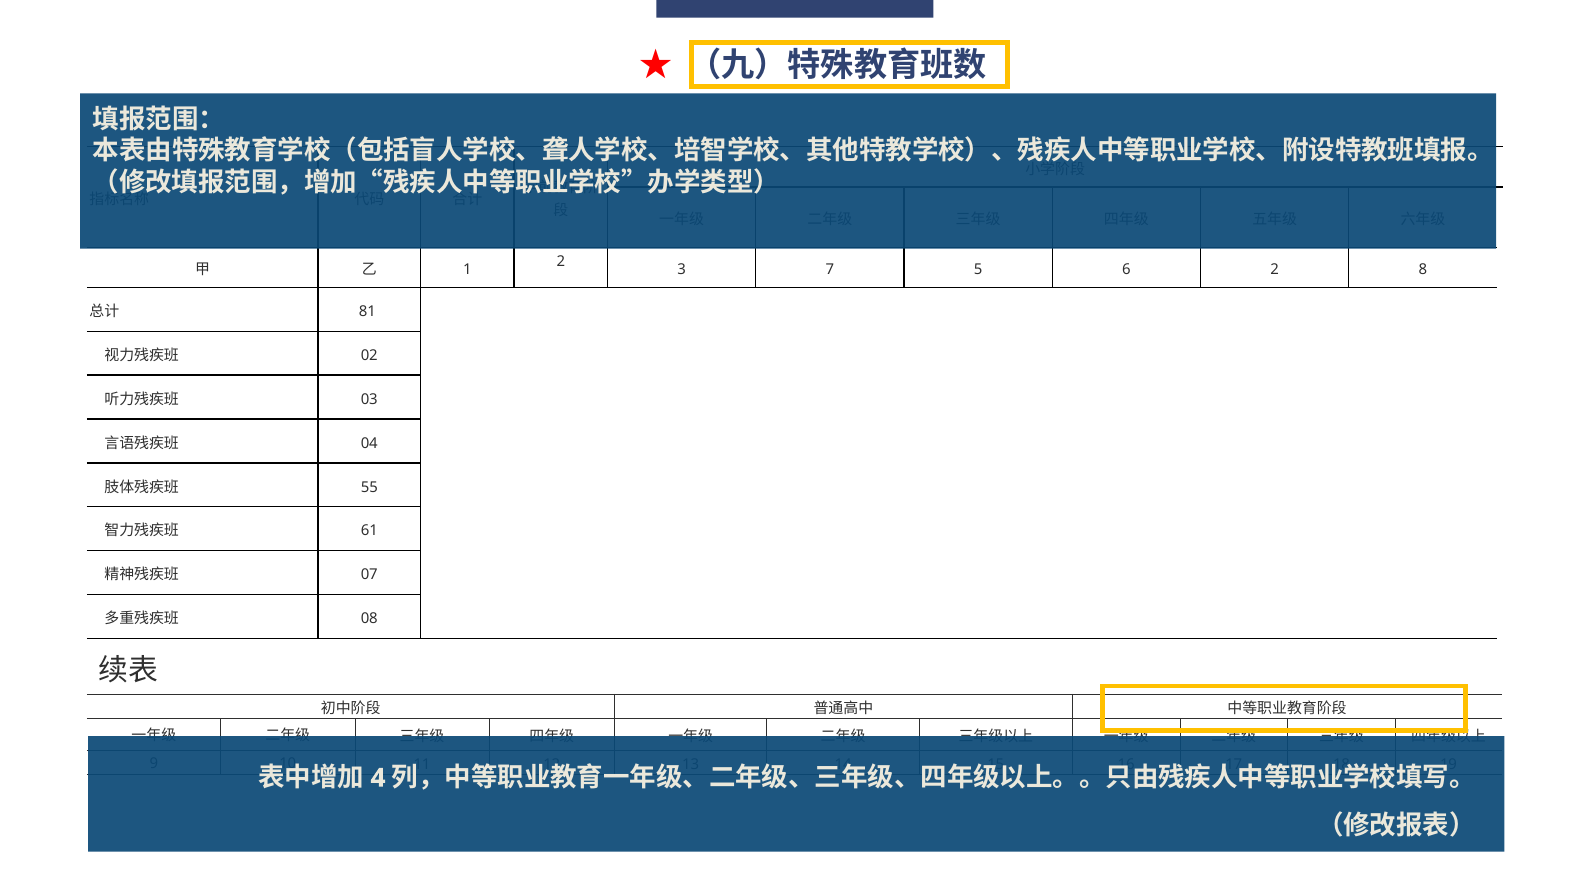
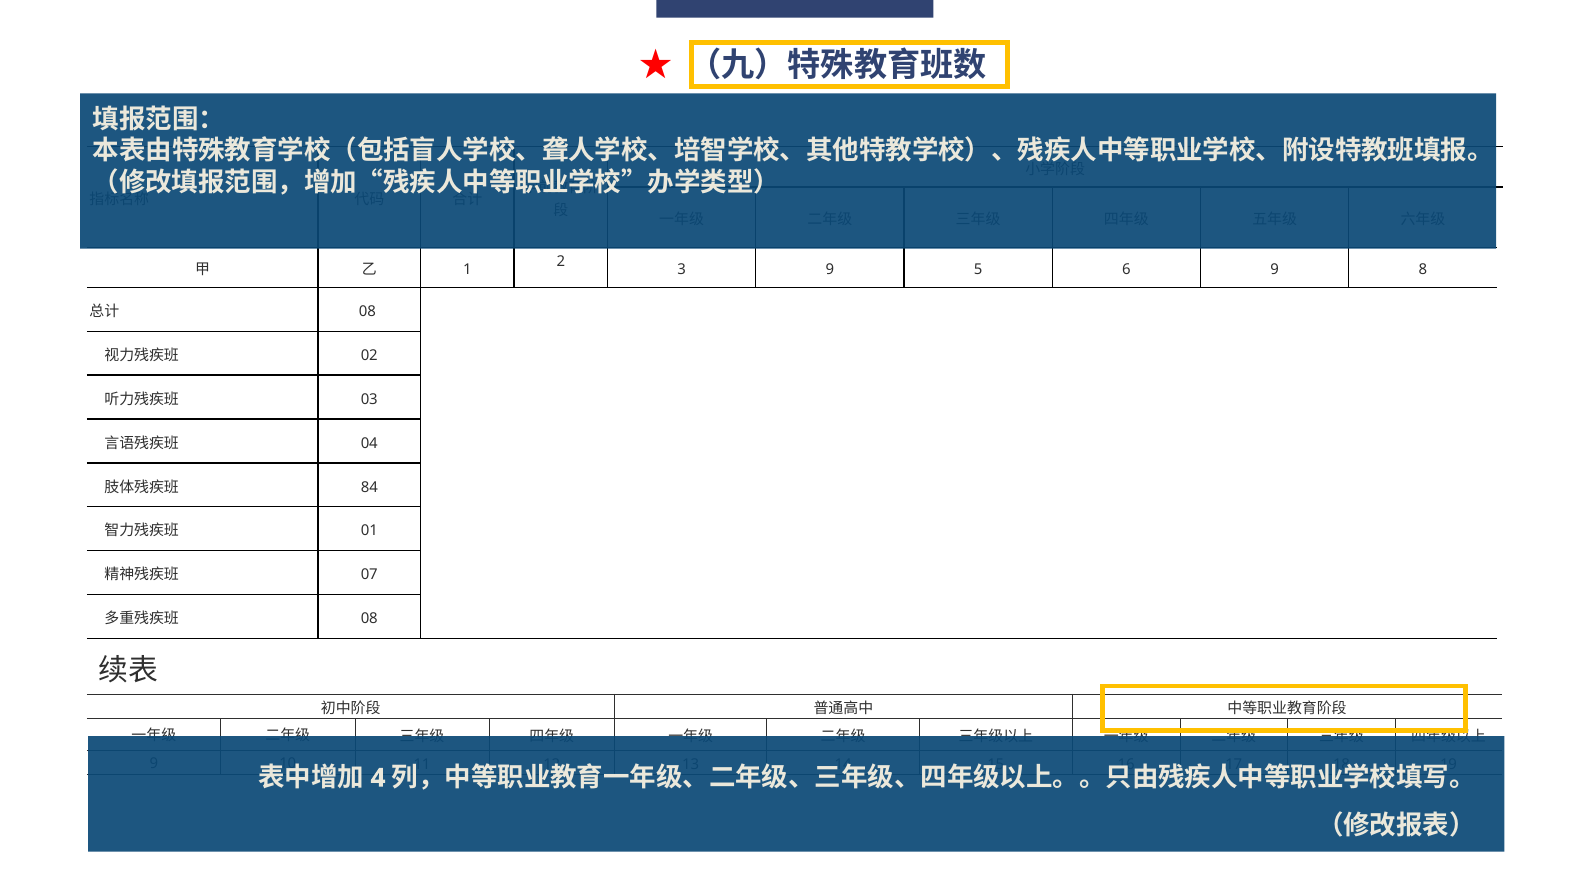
3 7: 7 -> 9 (830, 270)
6 2: 2 -> 9 (1275, 270)
81: 81 -> 08 (367, 312)
55: 55 -> 84 (369, 487)
61: 61 -> 01 (369, 531)
